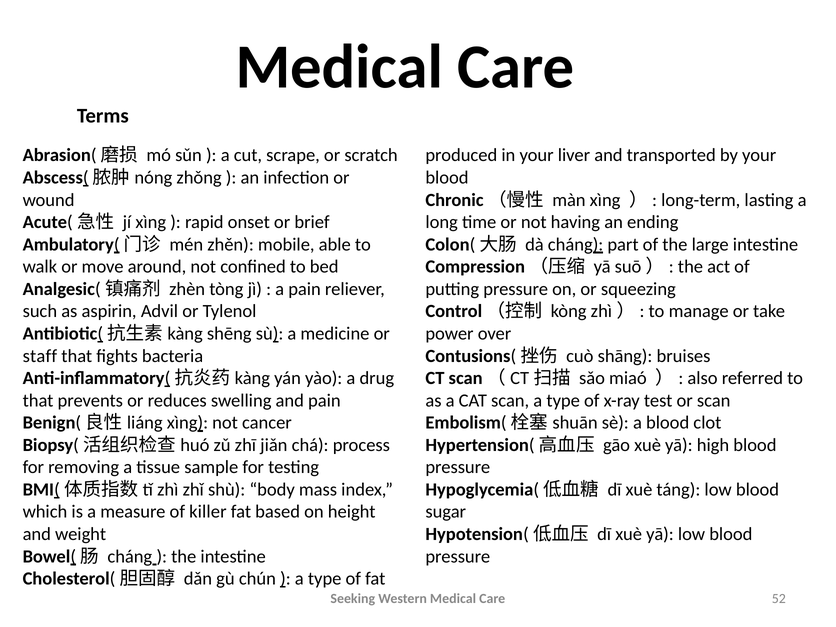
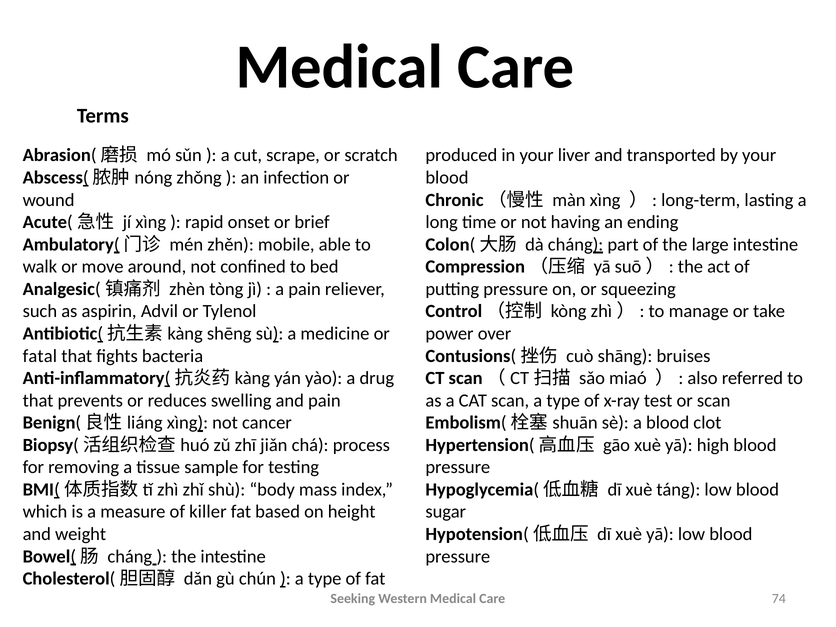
staff: staff -> fatal (40, 356)
52: 52 -> 74 (779, 599)
